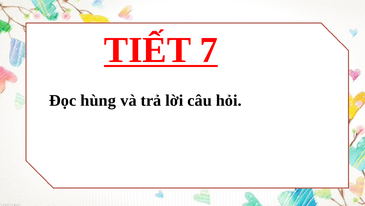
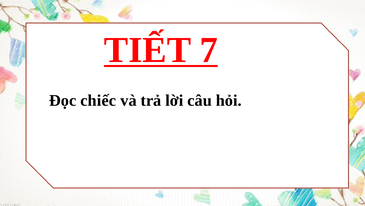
hùng: hùng -> chiếc (98, 100)
